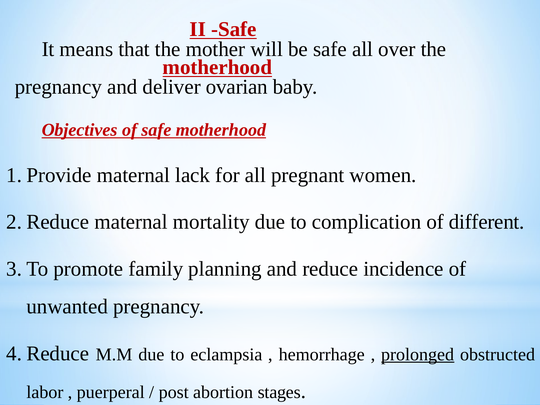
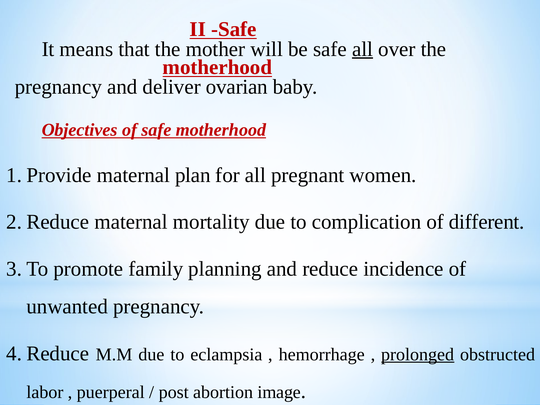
all underline: none -> present (363, 49)
lack: lack -> plan (193, 175)
stages: stages -> image (279, 392)
